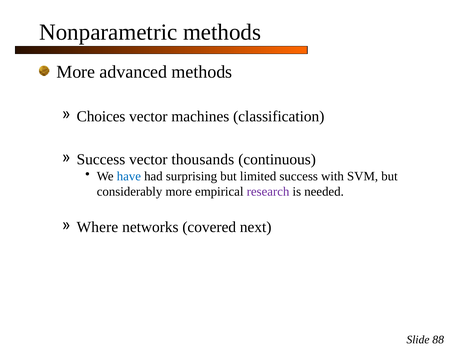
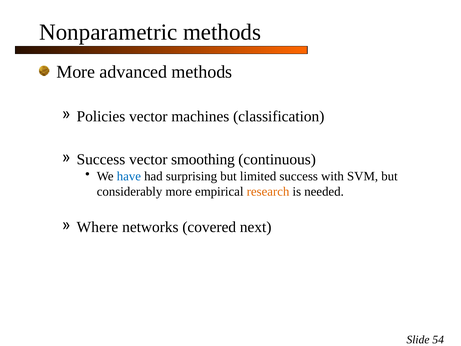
Choices: Choices -> Policies (101, 116)
thousands: thousands -> smoothing (203, 159)
research colour: purple -> orange (268, 191)
88: 88 -> 54 (438, 339)
